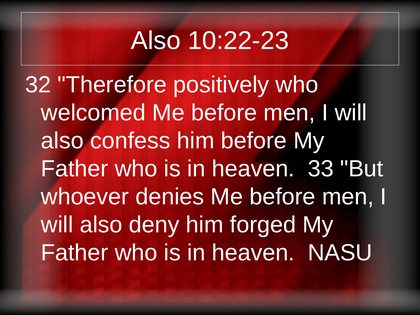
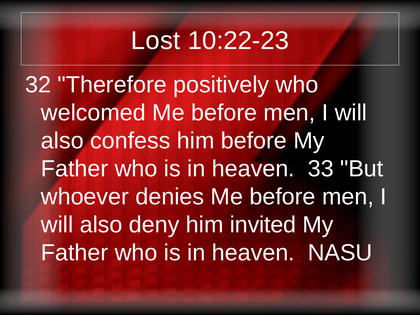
Also: Also -> Lost (156, 41)
forged: forged -> invited (263, 225)
